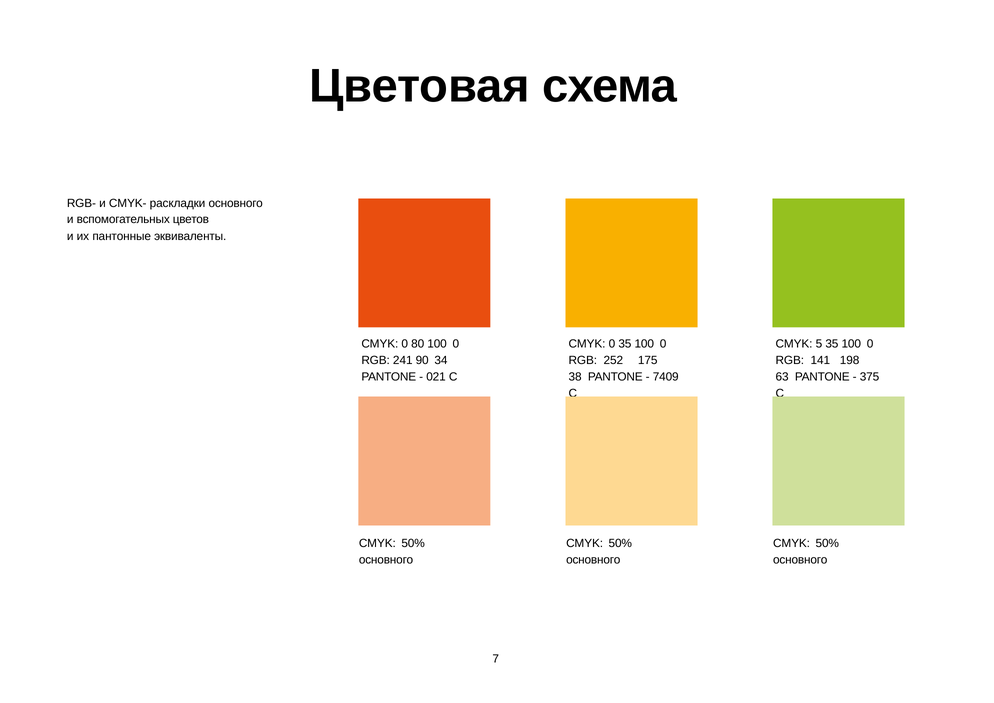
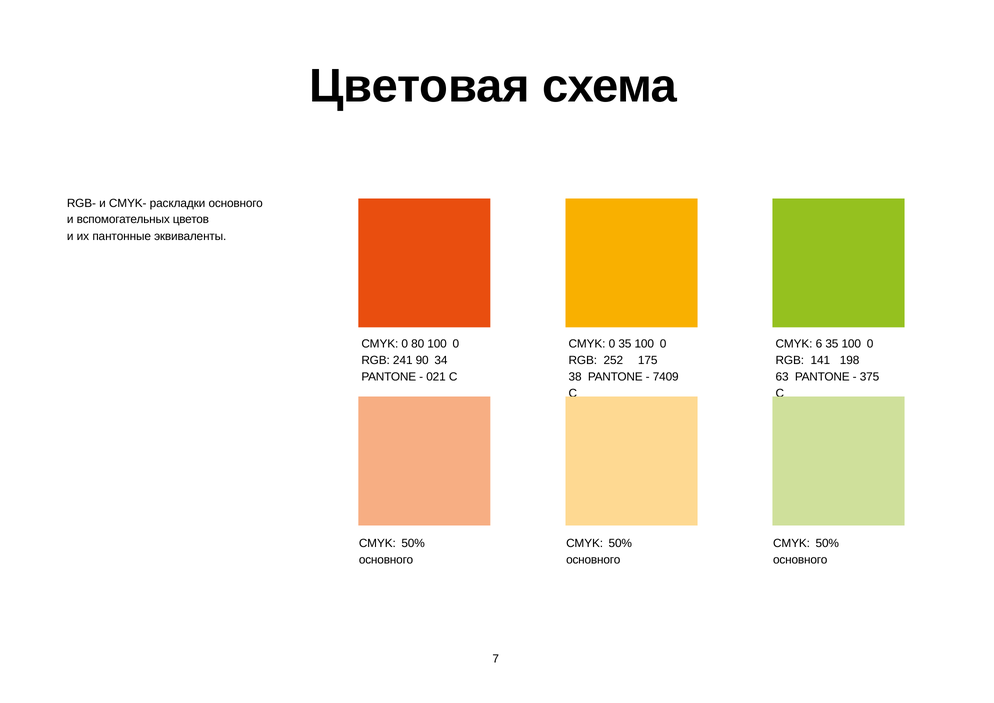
5: 5 -> 6 (819, 344)
